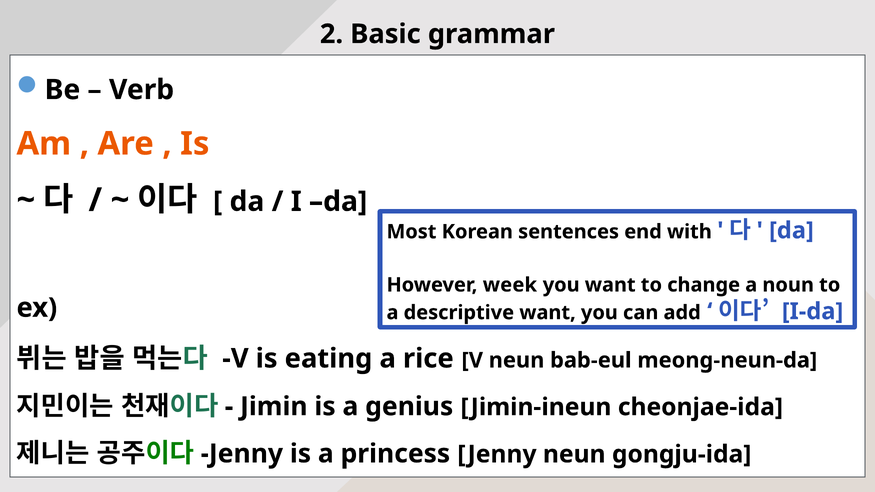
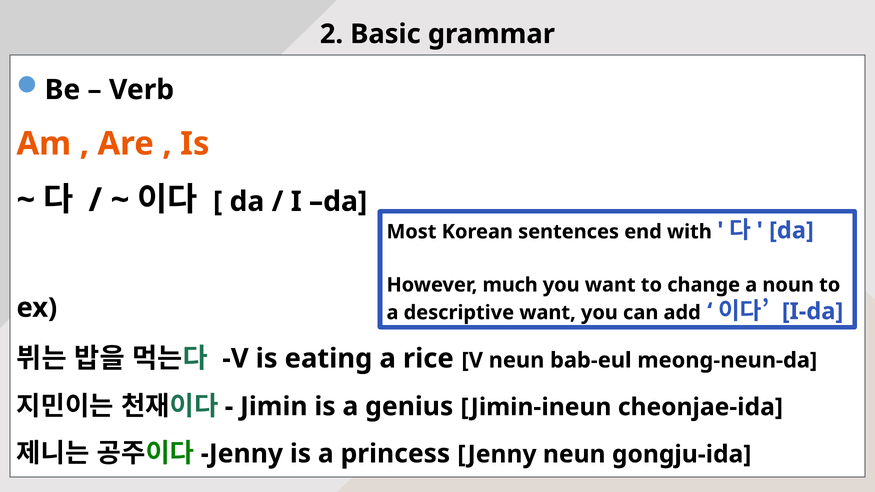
week: week -> much (510, 285)
